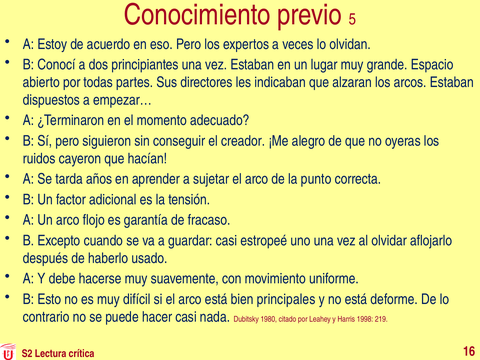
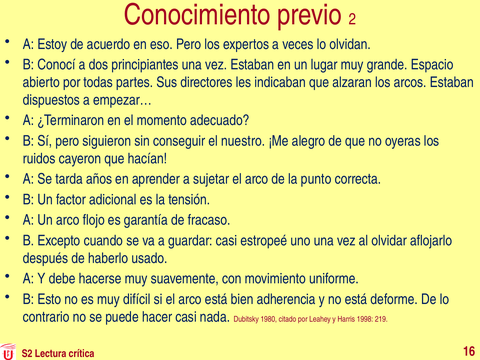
5: 5 -> 2 (353, 19)
creador: creador -> nuestro (243, 141)
principales: principales -> adherencia (286, 299)
